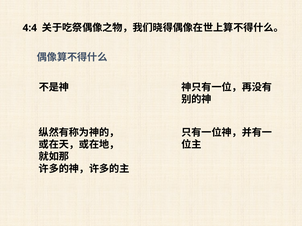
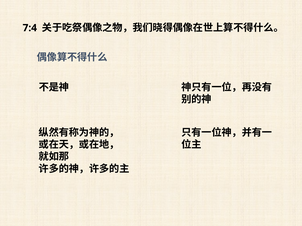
4:4: 4:4 -> 7:4 (30, 28)
